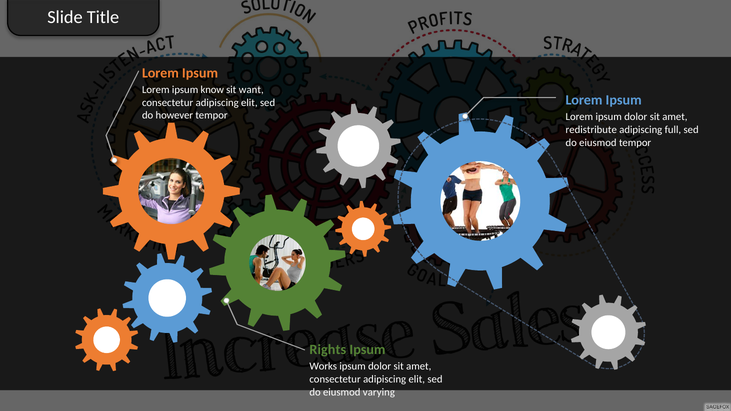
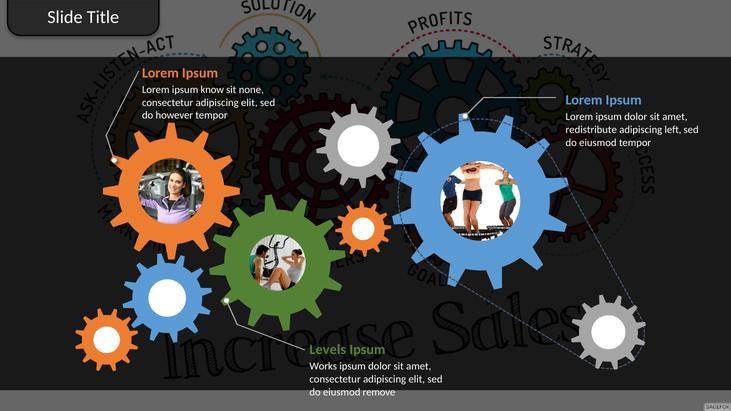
want: want -> none (251, 90)
full: full -> left (673, 130)
Rights: Rights -> Levels (328, 350)
varying: varying -> remove (379, 392)
